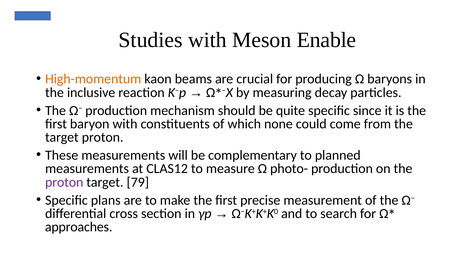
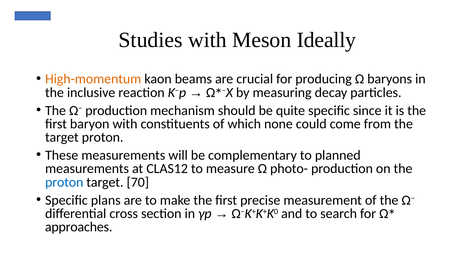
Enable: Enable -> Ideally (326, 40)
proton colour: purple -> blue (64, 182)
79: 79 -> 70 (138, 182)
